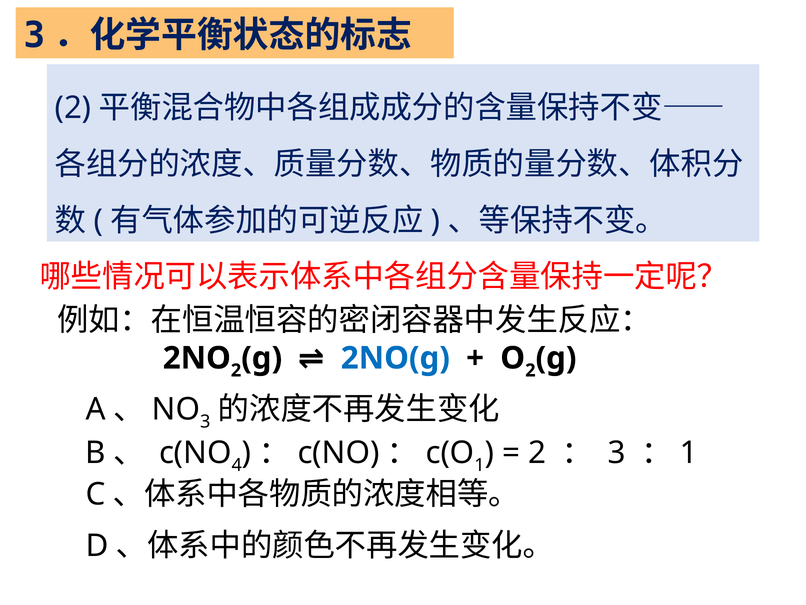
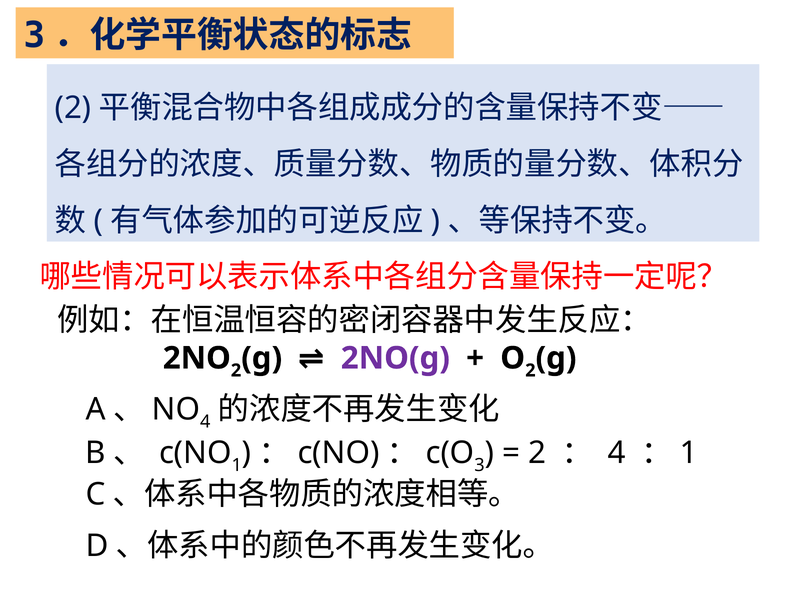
2NO(g colour: blue -> purple (395, 358)
3: 3 -> 4 (205, 421)
4: 4 -> 1 (237, 465)
1: 1 -> 3 (479, 465)
3: 3 -> 4 (617, 453)
